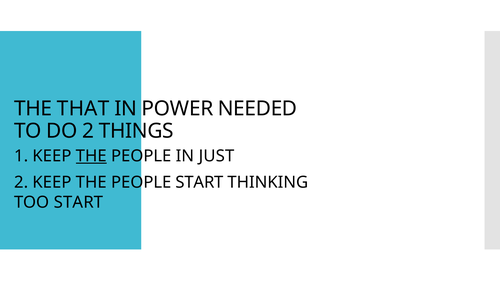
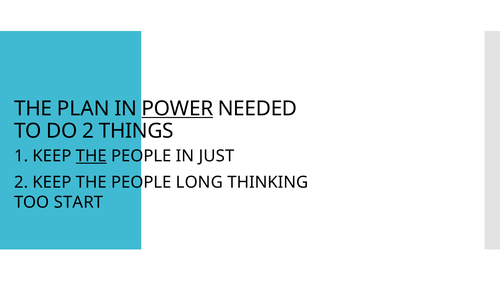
THAT: THAT -> PLAN (83, 109)
POWER underline: none -> present (177, 109)
PEOPLE START: START -> LONG (199, 183)
